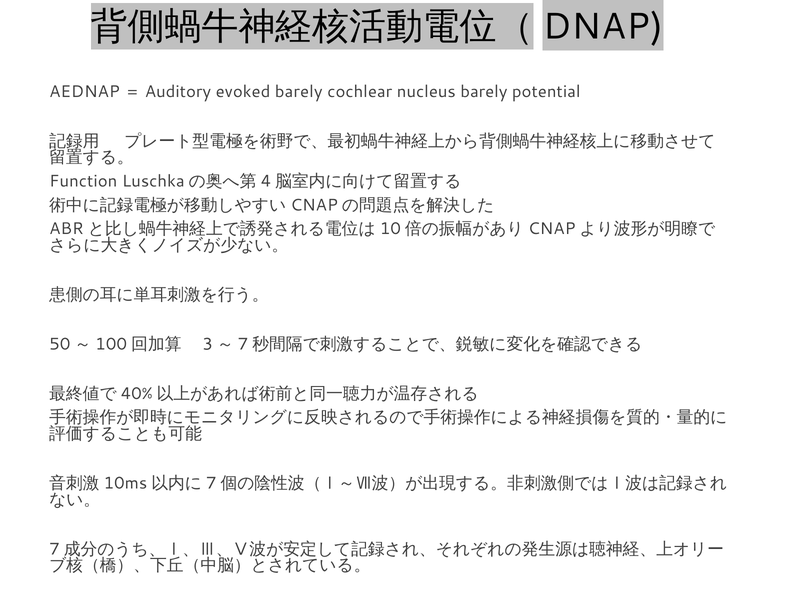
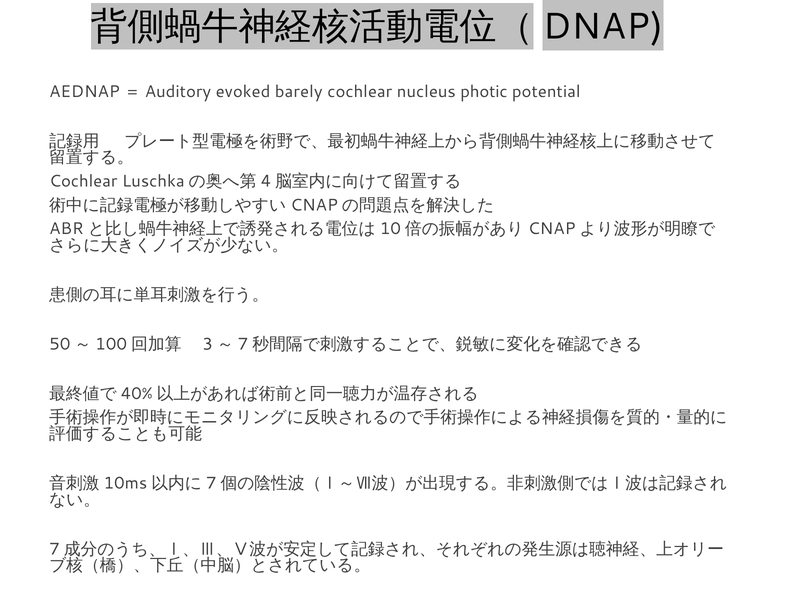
nucleus barely: barely -> photic (484, 91)
Function: Function -> Cochlear (83, 181)
